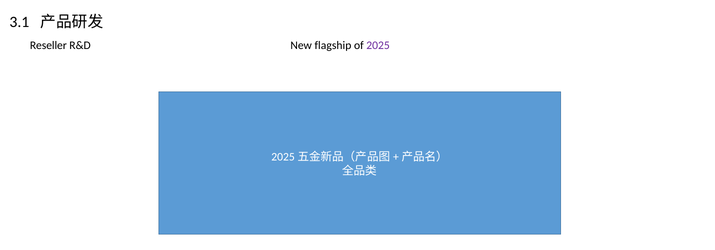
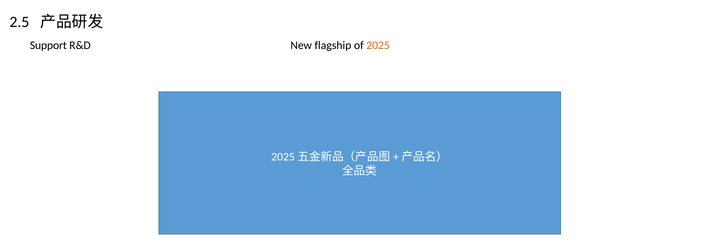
3.1: 3.1 -> 2.5 (19, 22)
Reseller: Reseller -> Support (48, 46)
2025 colour: purple -> orange (378, 46)
